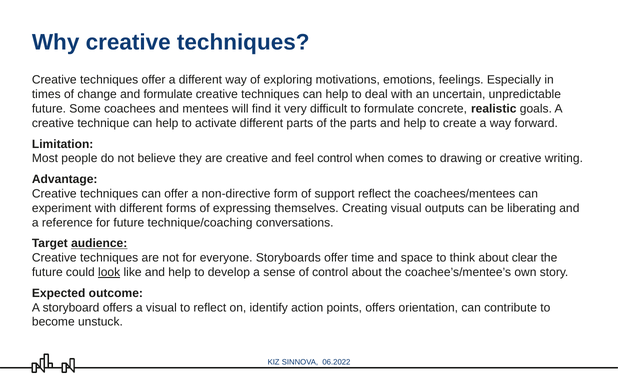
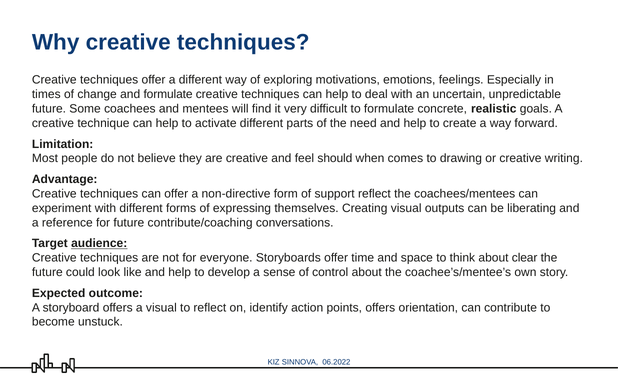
the parts: parts -> need (363, 123)
feel control: control -> should (335, 159)
technique/coaching: technique/coaching -> contribute/coaching (200, 223)
look underline: present -> none (109, 273)
